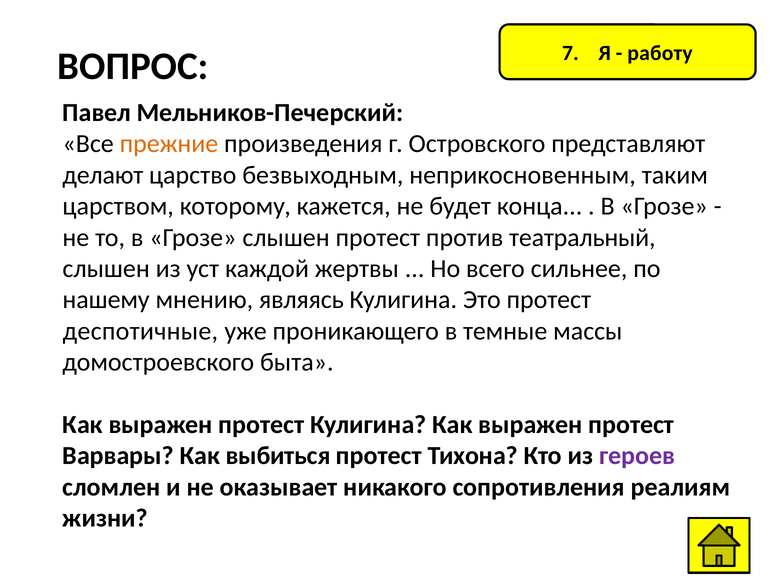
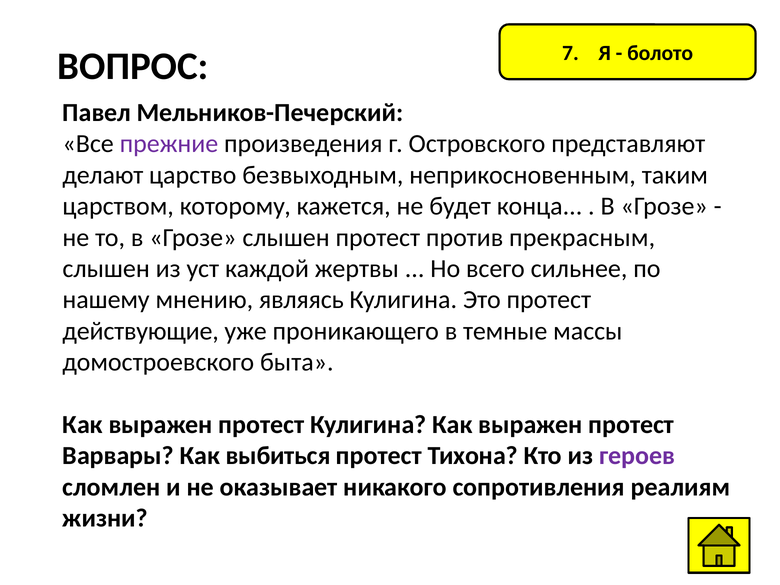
работу: работу -> болото (660, 53)
прежние colour: orange -> purple (169, 144)
театральный: театральный -> прекрасным (582, 237)
деспотичные: деспотичные -> действующие (141, 331)
